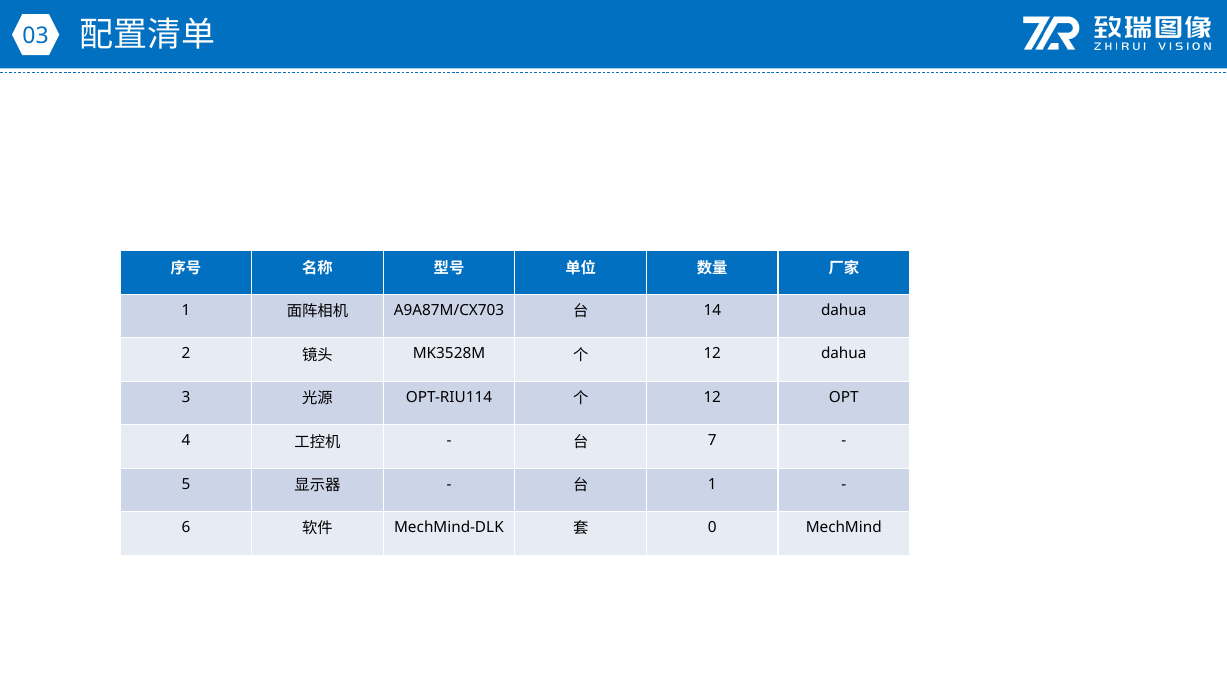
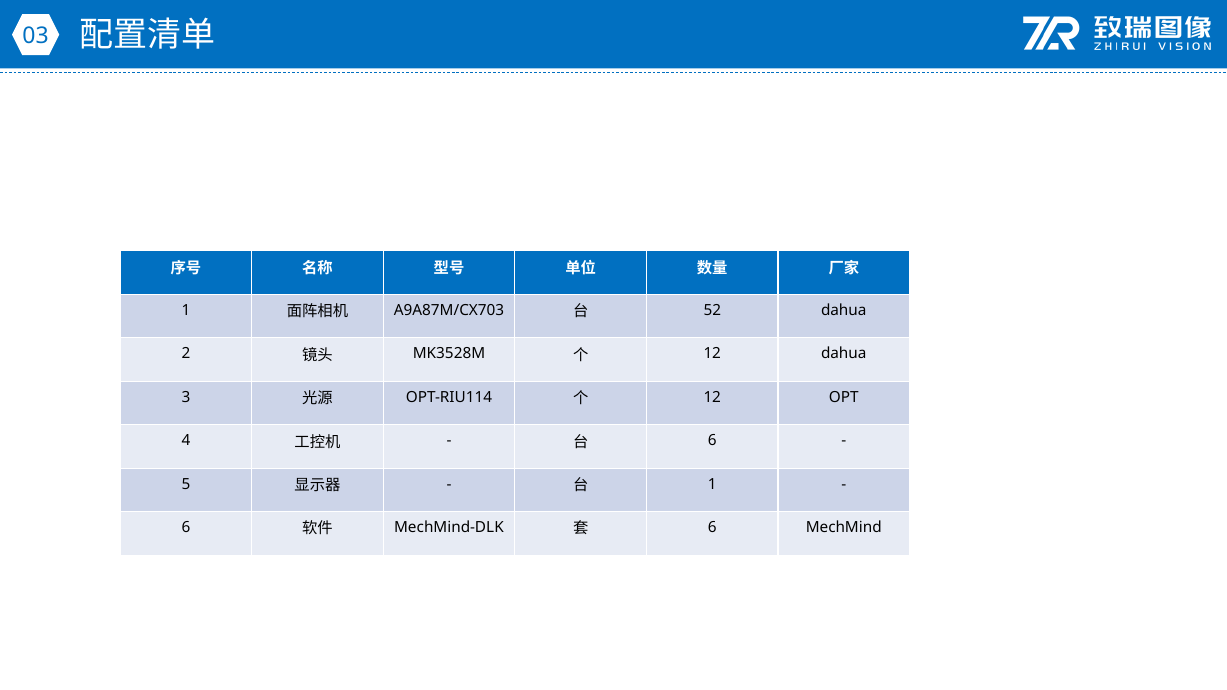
14: 14 -> 52 (712, 310)
7: 7 -> 6 (712, 441)
0: 0 -> 6 (712, 528)
